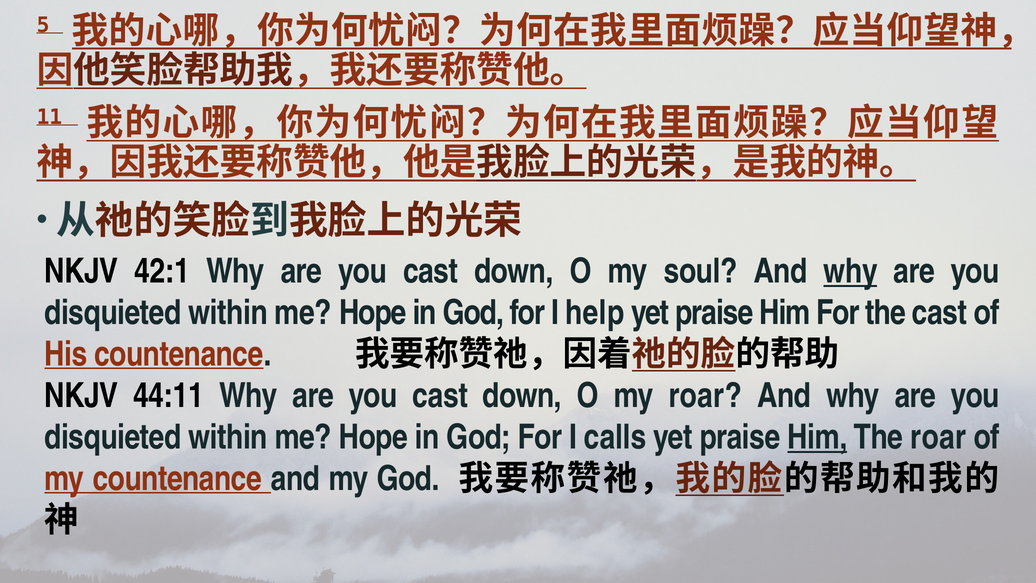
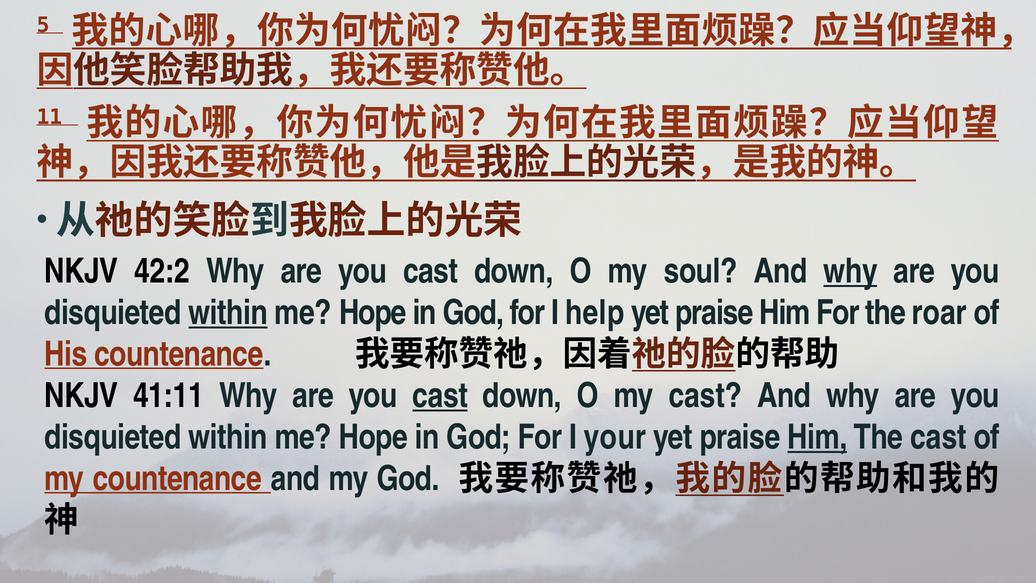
42:1: 42:1 -> 42:2 (162, 271)
within underline: none -> present (228, 313)
the cast: cast -> roar (939, 313)
44:11: 44:11 -> 41:11 (169, 396)
cast underline: none -> present (440, 396)
my roar: roar -> cast (705, 396)
calls: calls -> your (615, 437)
The roar: roar -> cast (938, 437)
